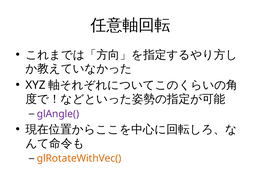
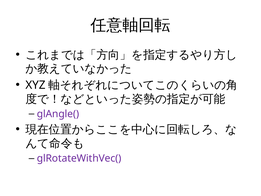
glRotateWithVec( colour: orange -> purple (79, 158)
